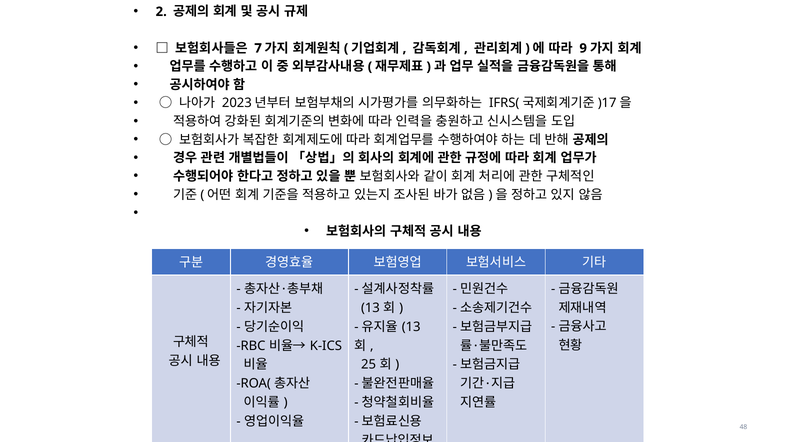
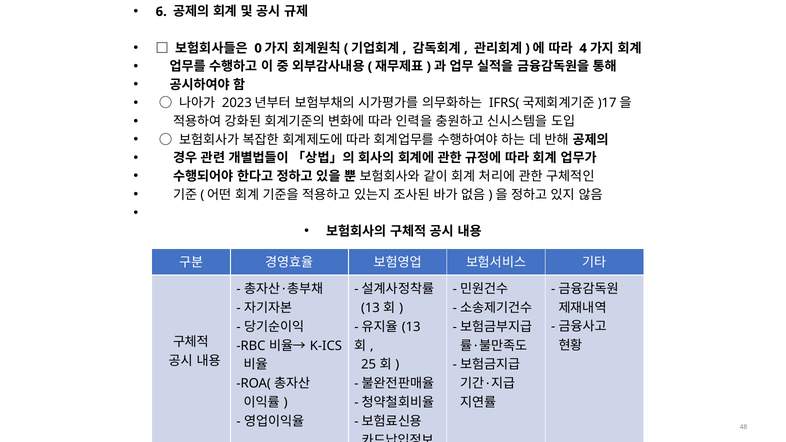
2: 2 -> 6 (161, 12)
7: 7 -> 0 (258, 48)
9: 9 -> 4 (583, 48)
